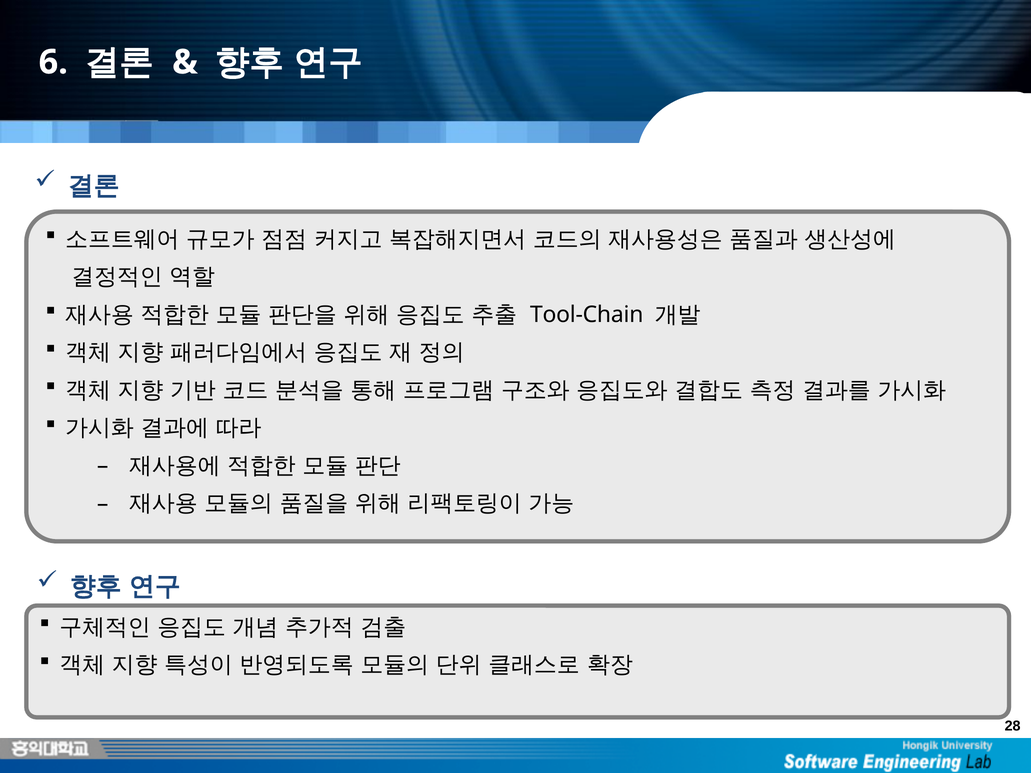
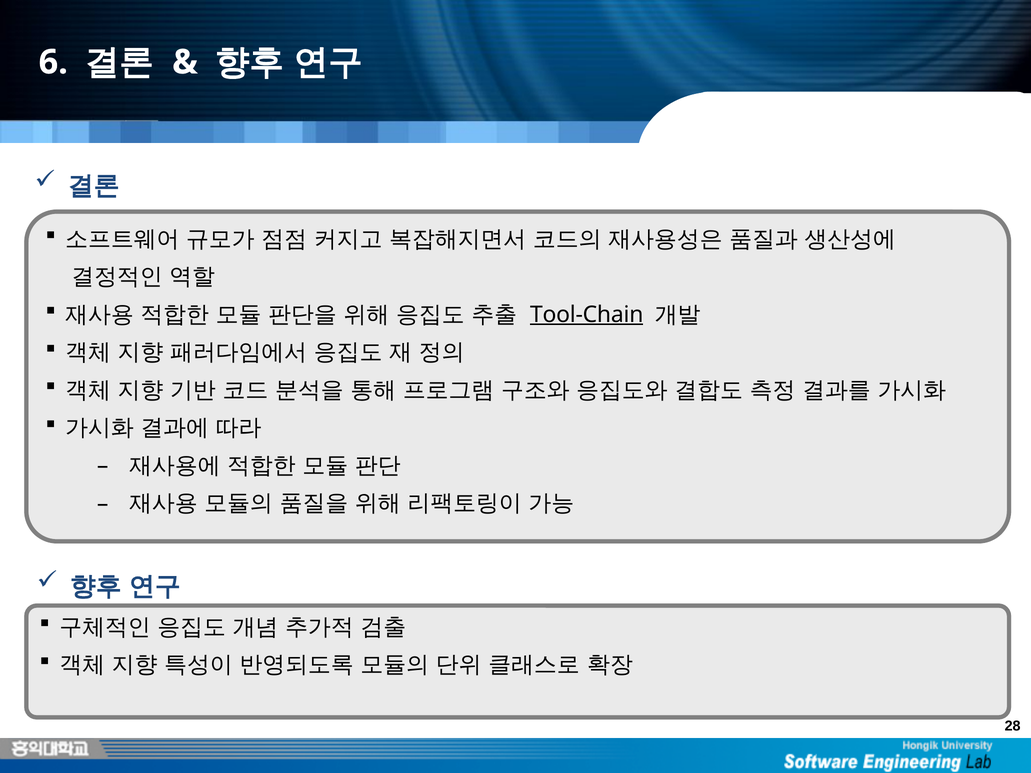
Tool-Chain underline: none -> present (587, 315)
